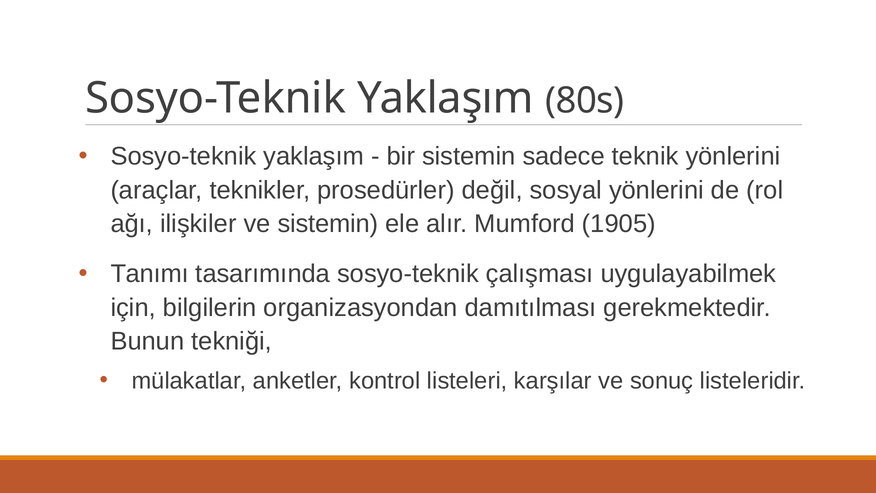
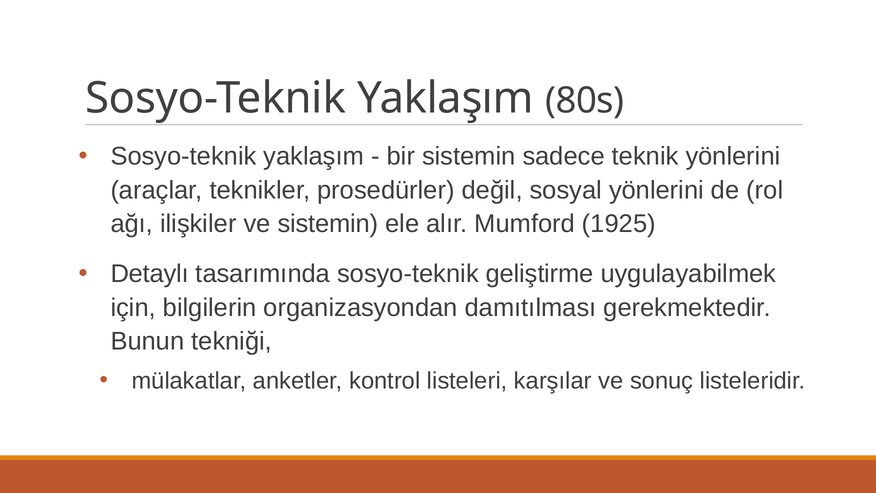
1905: 1905 -> 1925 (619, 224)
Tanımı: Tanımı -> Detaylı (150, 274)
çalışması: çalışması -> geliştirme (540, 274)
